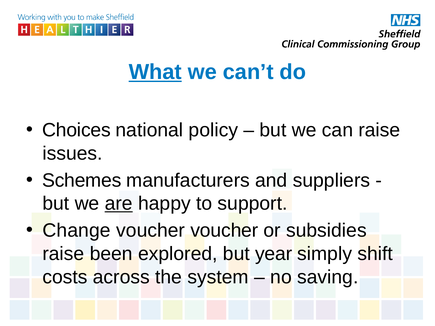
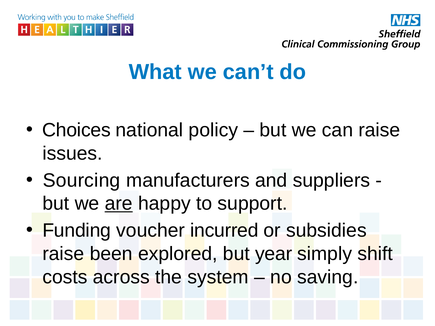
What underline: present -> none (155, 72)
Schemes: Schemes -> Sourcing (82, 180)
Change: Change -> Funding (77, 231)
voucher voucher: voucher -> incurred (224, 231)
